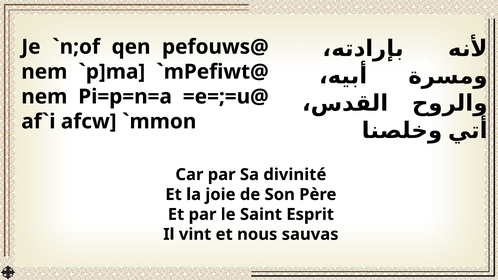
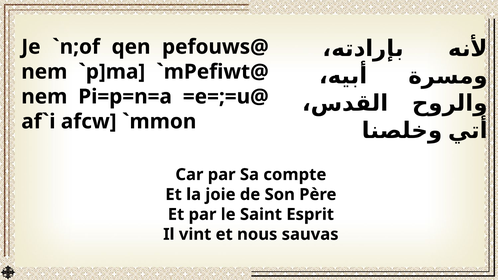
divinité: divinité -> compte (295, 175)
